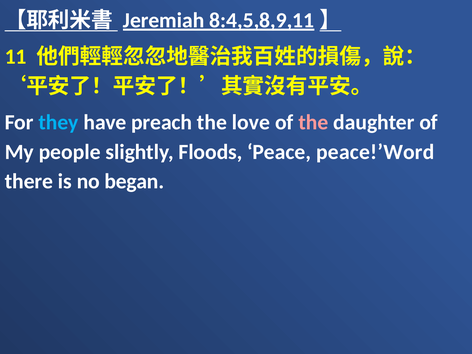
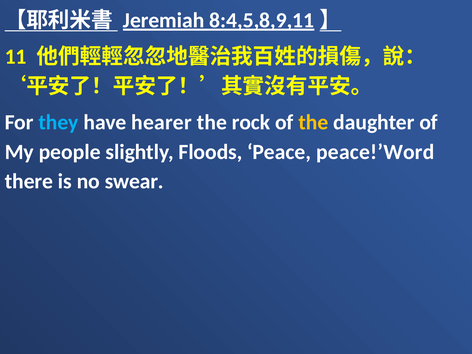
preach: preach -> hearer (162, 122)
love: love -> rock (251, 122)
the colour: pink -> yellow (313, 122)
began: began -> swear (134, 182)
